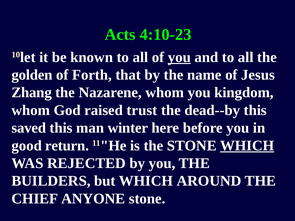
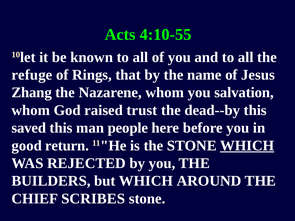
4:10-23: 4:10-23 -> 4:10-55 (166, 35)
you underline: present -> none (179, 57)
golden: golden -> refuge (32, 75)
Forth: Forth -> Rings (92, 75)
kingdom: kingdom -> salvation (244, 93)
winter: winter -> people (128, 128)
ANYONE: ANYONE -> SCRIBES (93, 199)
